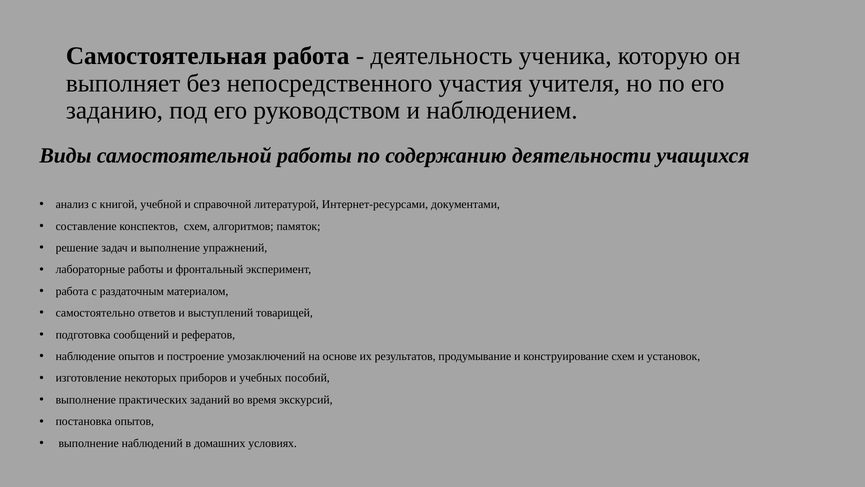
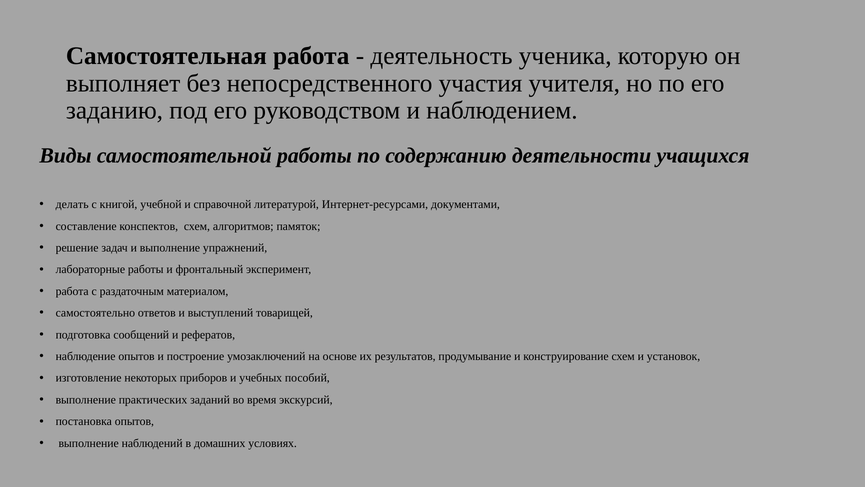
анализ: анализ -> делать (72, 204)
